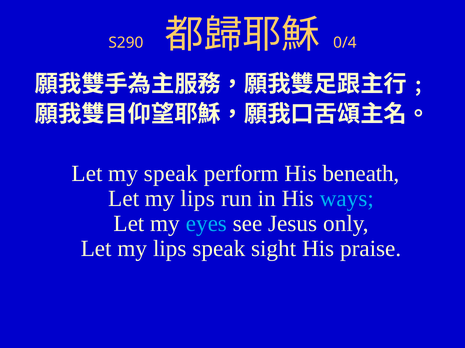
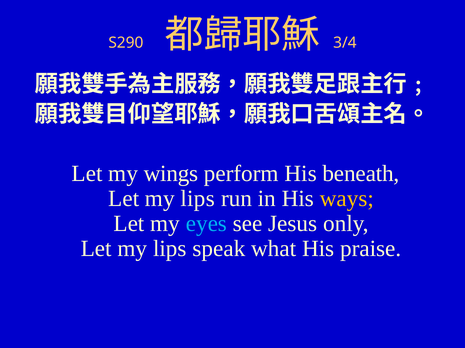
0/4: 0/4 -> 3/4 (345, 43)
my speak: speak -> wings (171, 174)
ways colour: light blue -> yellow (347, 199)
sight: sight -> what (274, 249)
